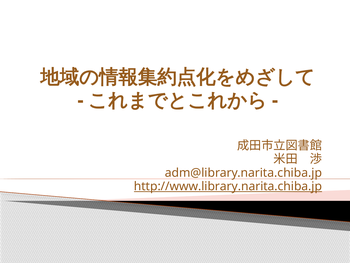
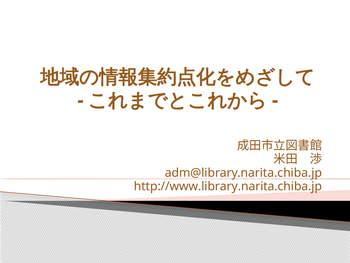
http://www.library.narita.chiba.jp underline: present -> none (228, 186)
